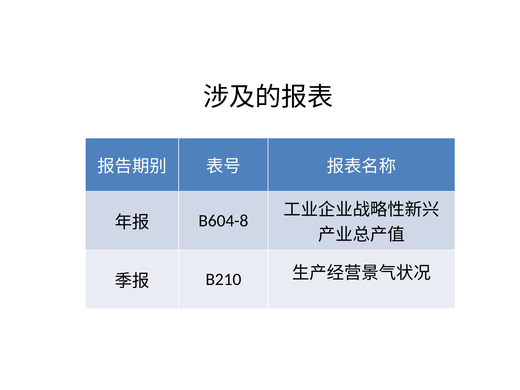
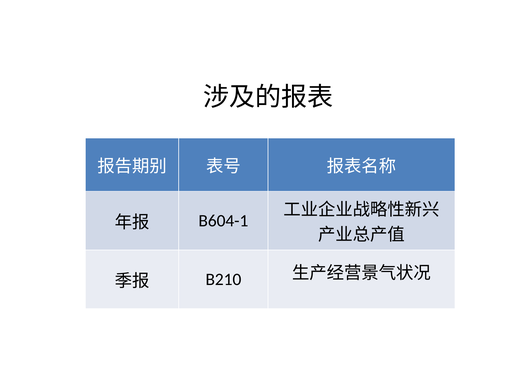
B604-8: B604-8 -> B604-1 (223, 221)
